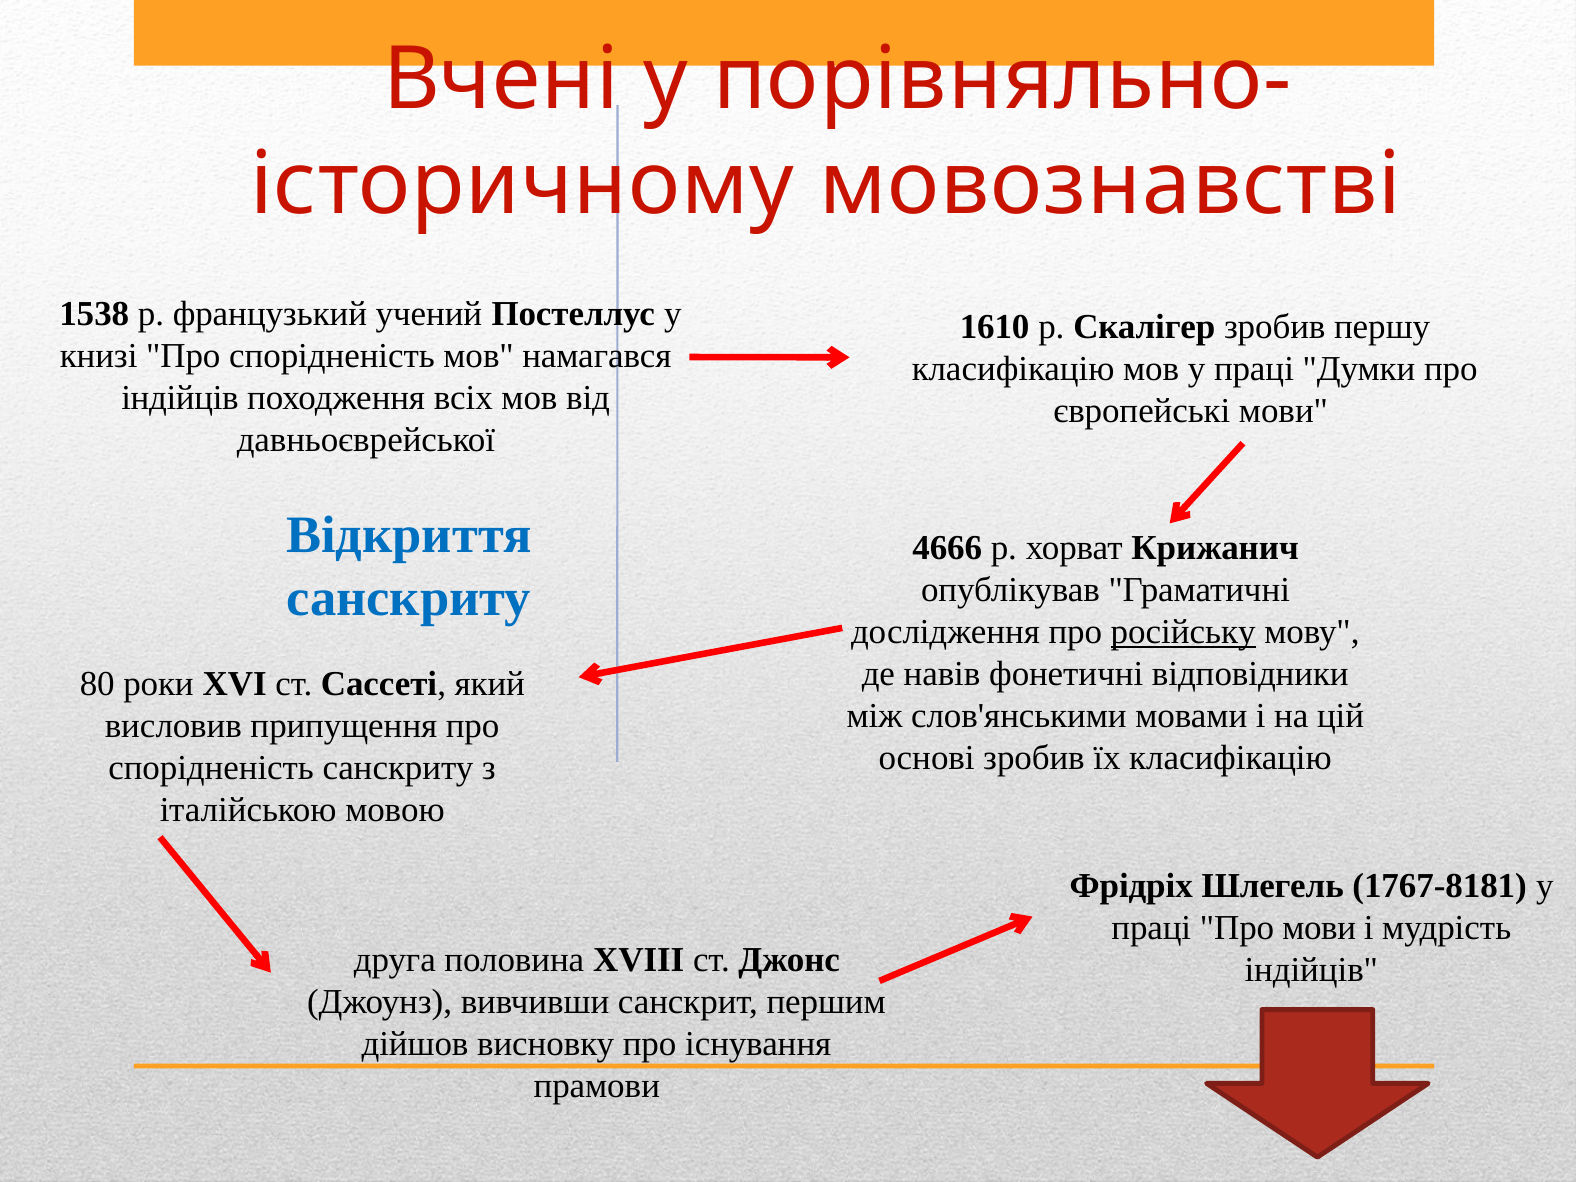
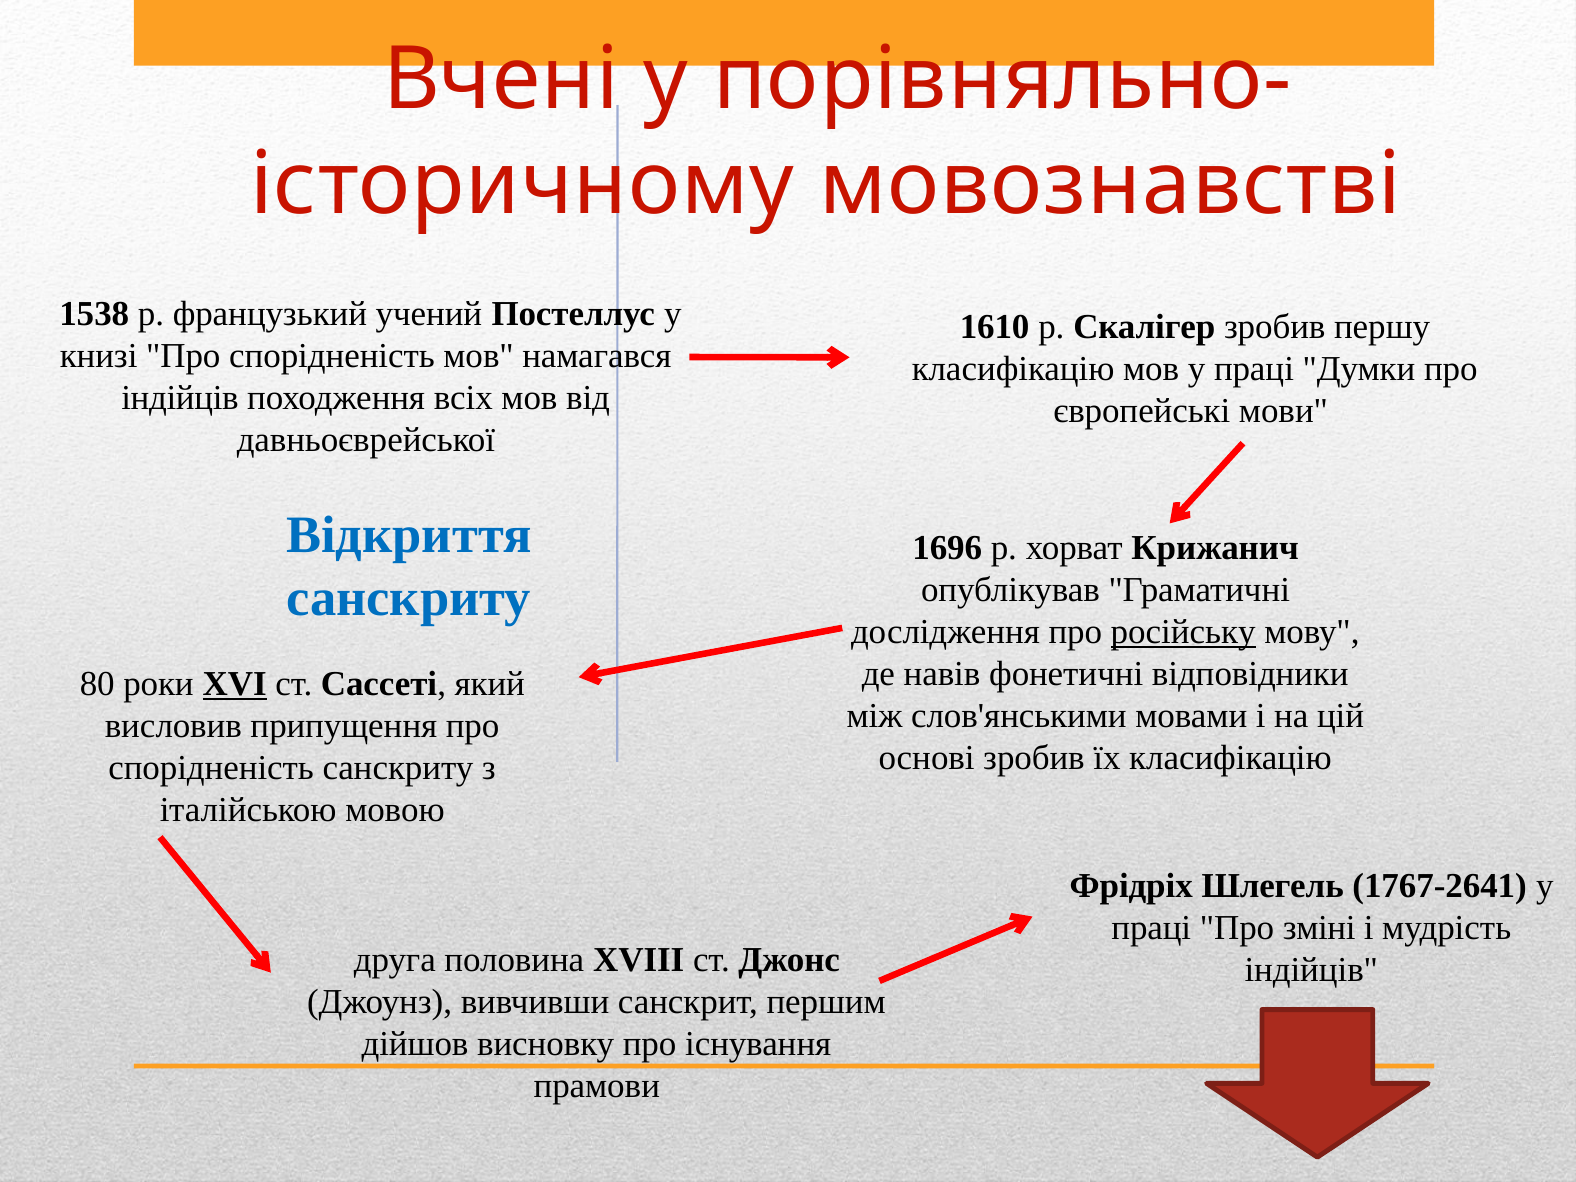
4666: 4666 -> 1696 (947, 548)
XVI underline: none -> present (235, 684)
1767-8181: 1767-8181 -> 1767-2641 (1440, 886)
Про мови: мови -> зміні (1319, 928)
